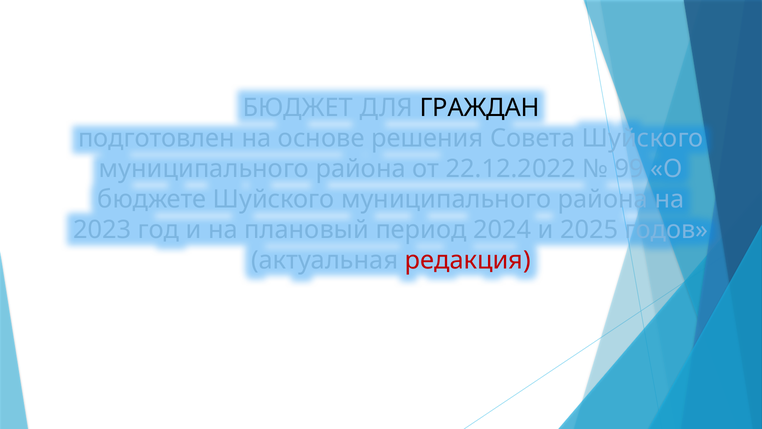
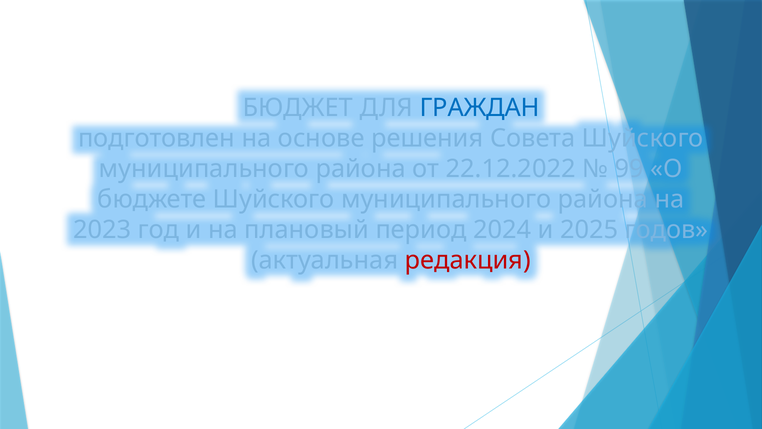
ГРАЖДАН colour: black -> blue (480, 108)
